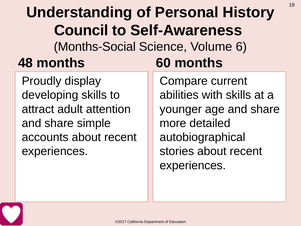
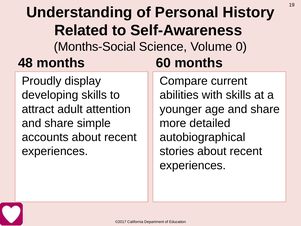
Council: Council -> Related (81, 30)
6: 6 -> 0 (241, 47)
